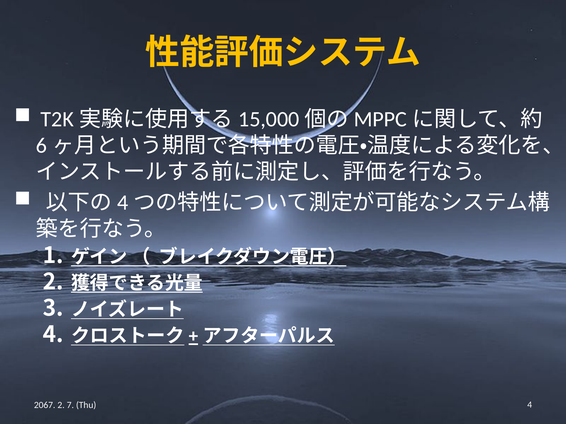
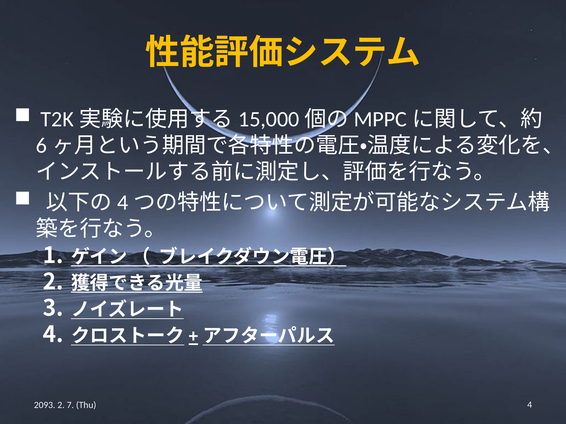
2067: 2067 -> 2093 (45, 405)
